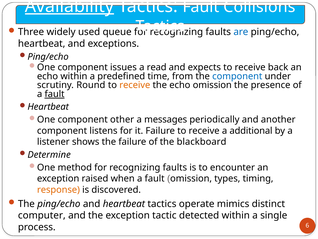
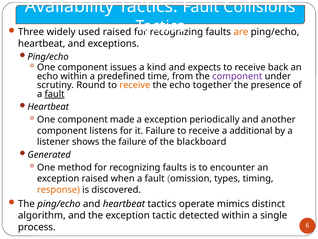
Availability underline: present -> none (69, 6)
used queue: queue -> raised (117, 32)
are colour: blue -> orange (241, 32)
read: read -> kind (157, 67)
component colour: blue -> purple (237, 76)
echo omission: omission -> together (212, 85)
other: other -> made (122, 119)
a messages: messages -> exception (166, 119)
Determine: Determine -> Generated (49, 154)
computer: computer -> algorithm (42, 215)
